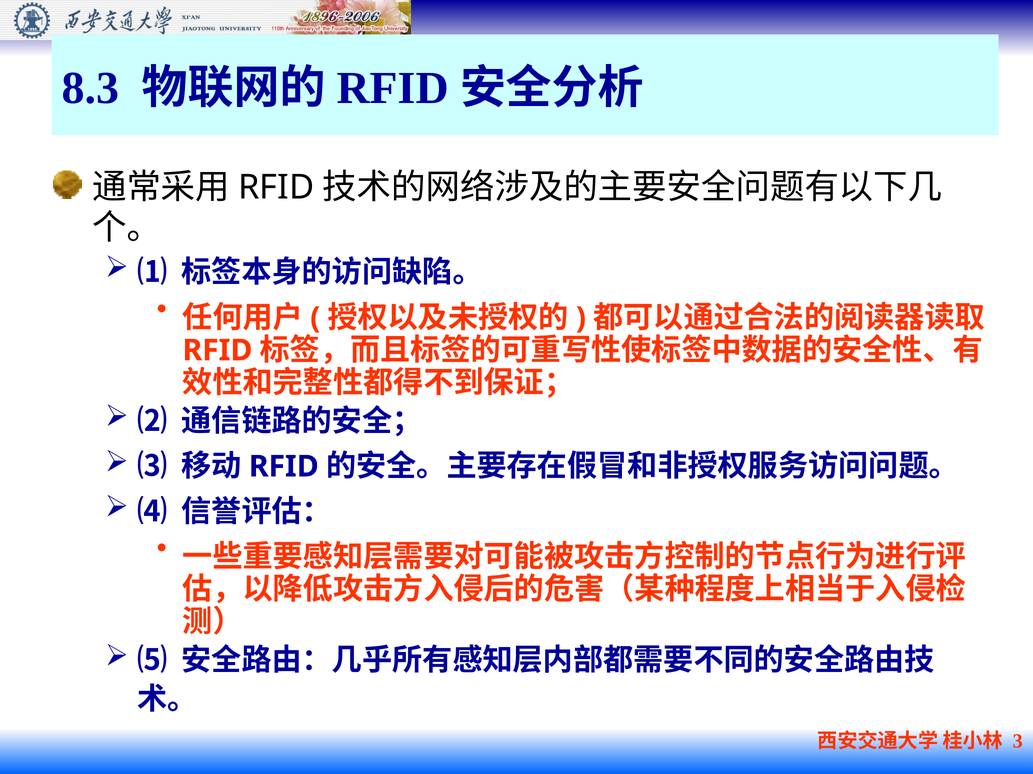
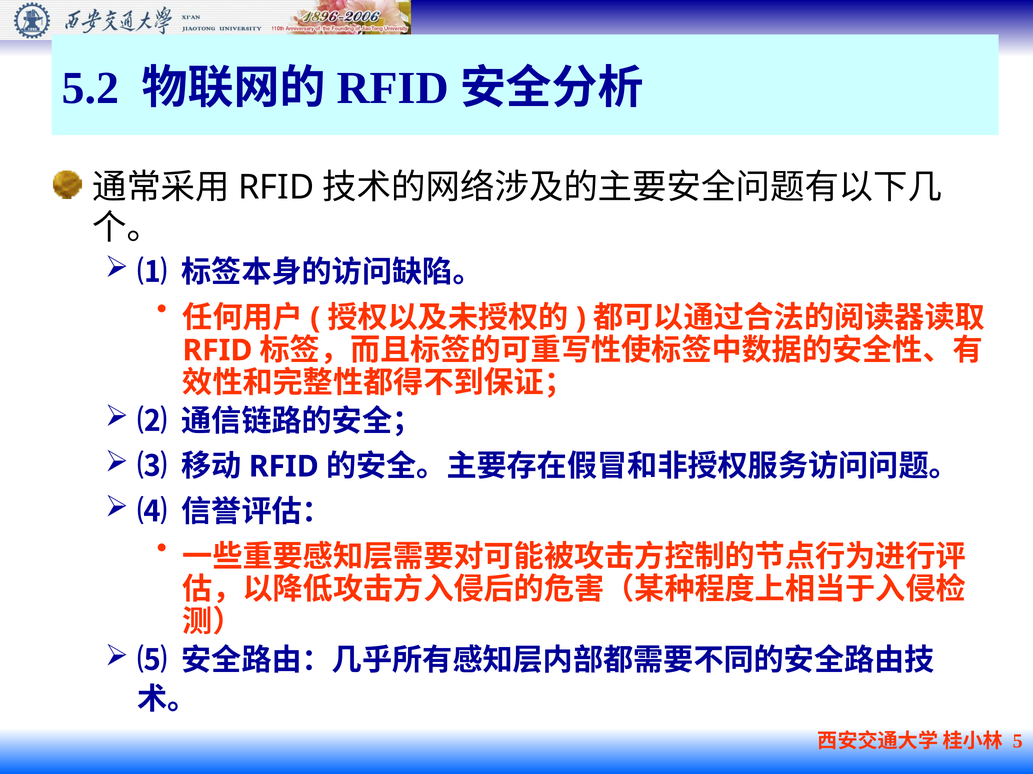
8.3: 8.3 -> 5.2 (91, 88)
3: 3 -> 5 (1018, 742)
